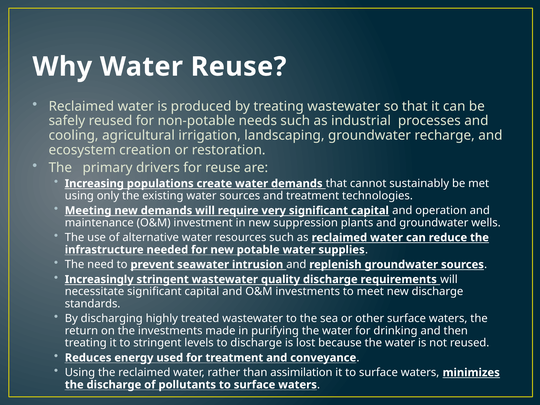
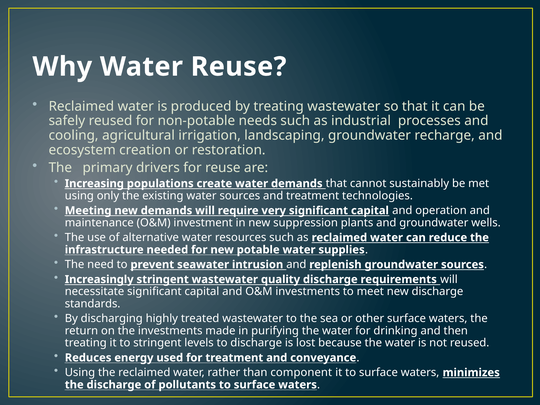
assimilation: assimilation -> component (301, 373)
